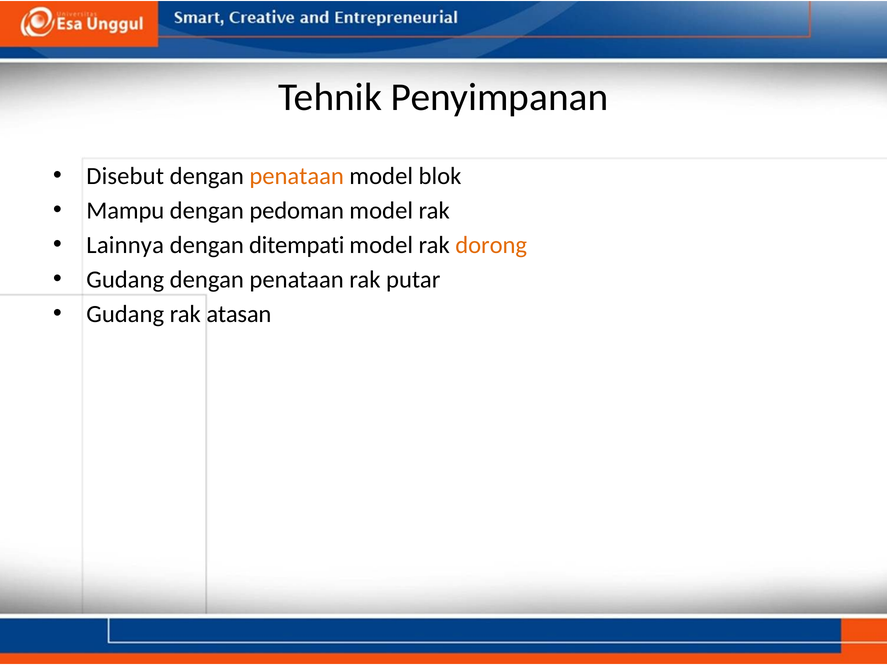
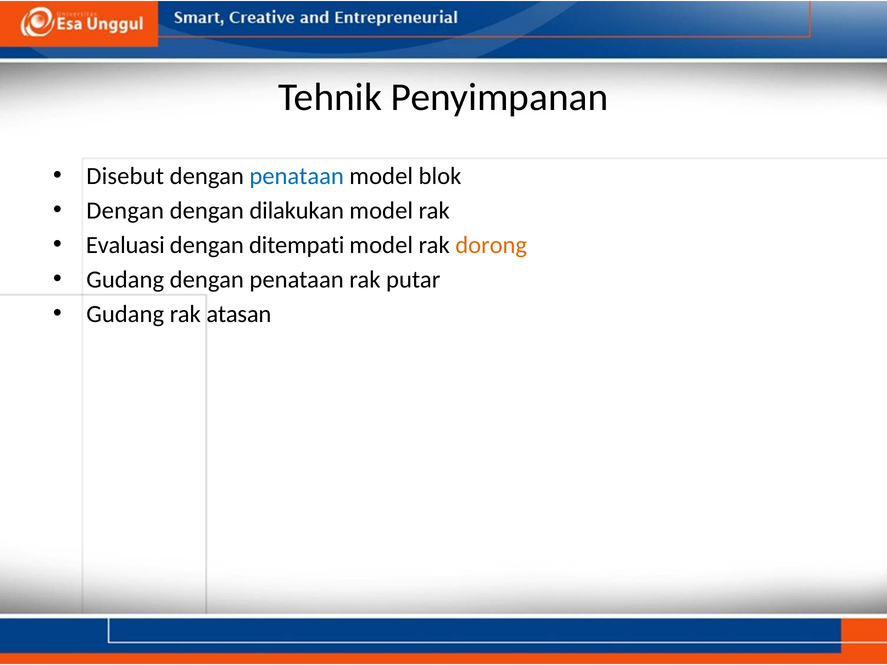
penataan colour: orange -> blue (297, 176)
Mampu: Mampu -> Dengan (125, 211)
pedoman: pedoman -> dilakukan (297, 211)
Lainnya: Lainnya -> Evaluasi (125, 245)
